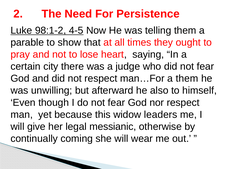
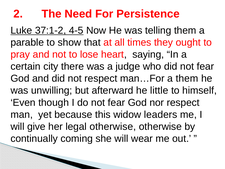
98:1-2: 98:1-2 -> 37:1-2 (51, 30)
also: also -> little (159, 90)
legal messianic: messianic -> otherwise (113, 126)
